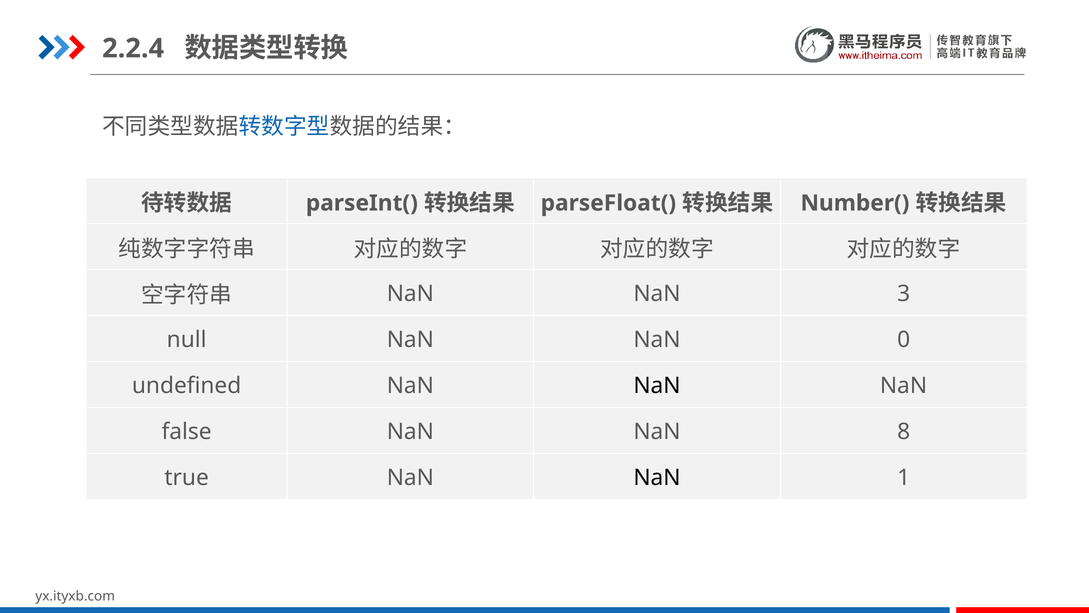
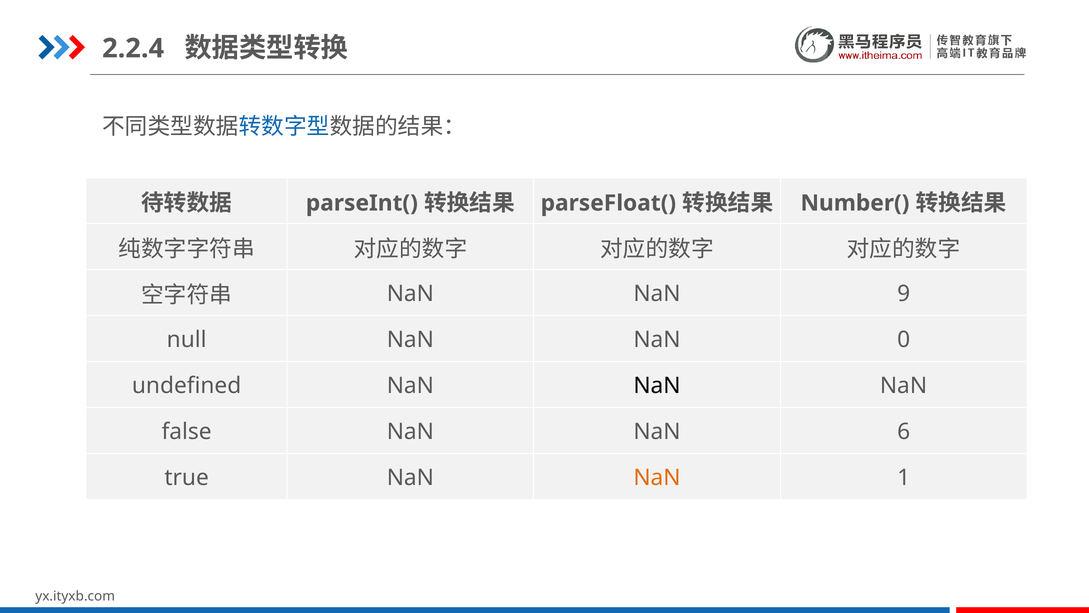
3: 3 -> 9 (904, 294)
8: 8 -> 6 (904, 432)
NaN colour: black -> orange (657, 478)
